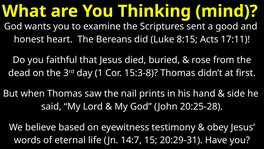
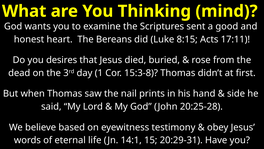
faithful: faithful -> desires (62, 60)
14:7: 14:7 -> 14:1 (131, 140)
